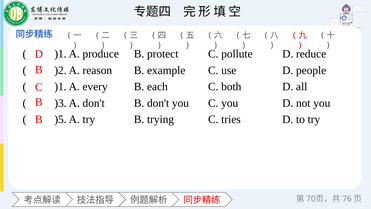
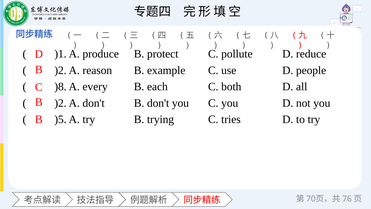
)1: )1 -> )8 (60, 87)
)3: )3 -> )2 (60, 103)
